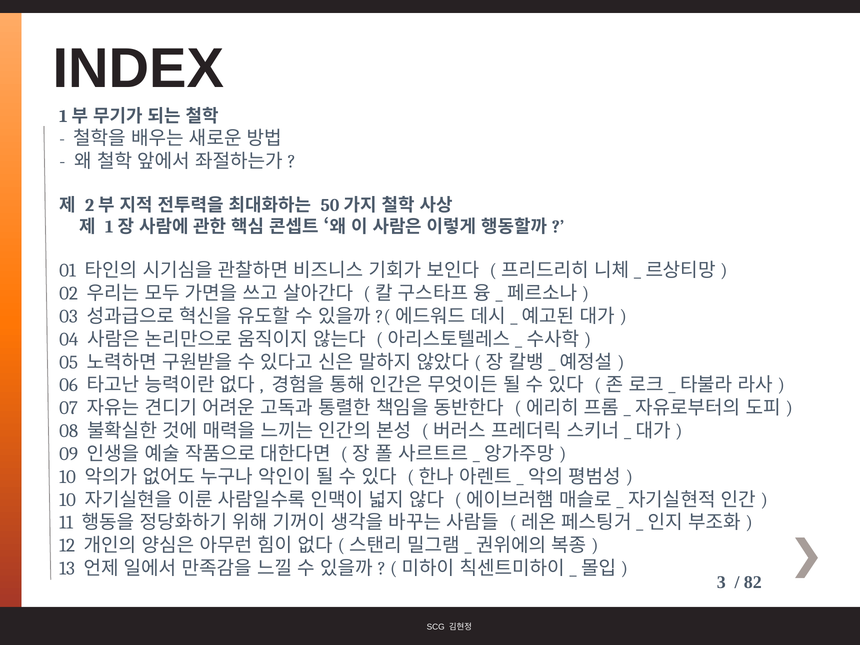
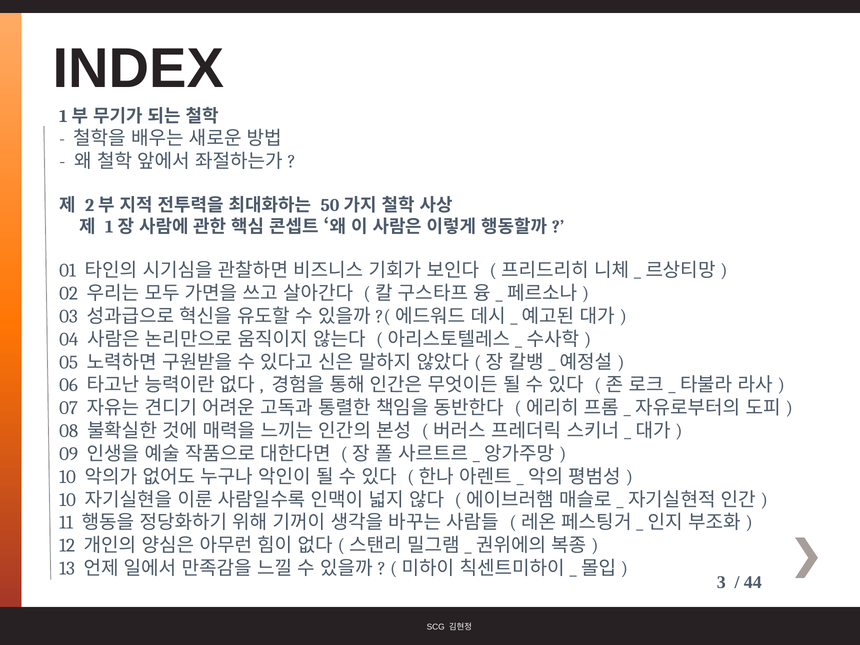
82: 82 -> 44 (753, 582)
